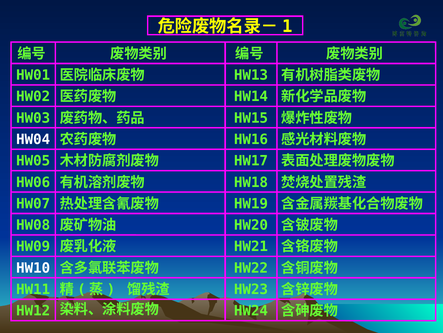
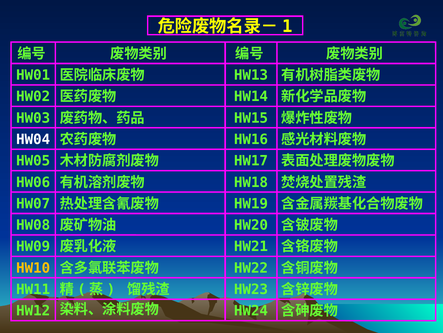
HW10 colour: white -> yellow (33, 267)
